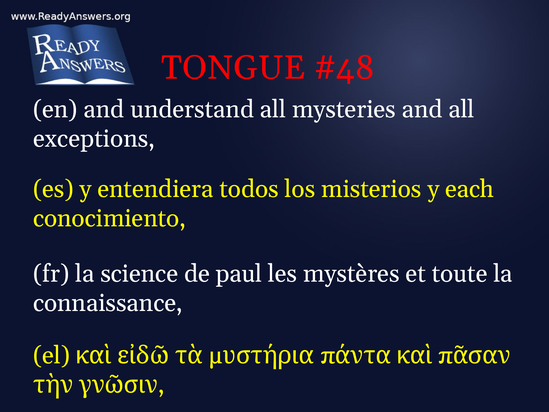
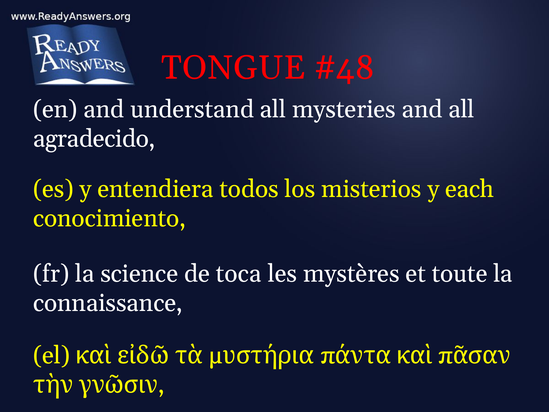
exceptions: exceptions -> agradecido (94, 139)
paul: paul -> toca (239, 274)
